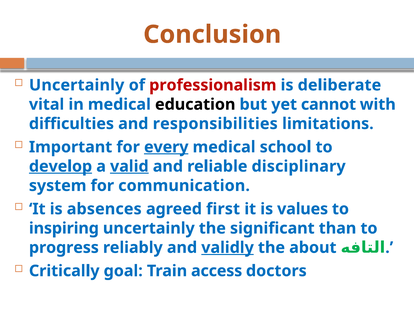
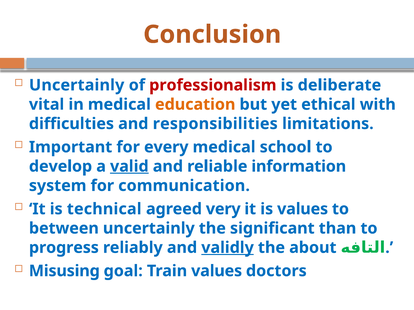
education colour: black -> orange (195, 105)
cannot: cannot -> ethical (328, 105)
every underline: present -> none (166, 147)
develop underline: present -> none (61, 167)
disciplinary: disciplinary -> information (299, 167)
absences: absences -> technical (104, 209)
first: first -> very (223, 209)
inspiring: inspiring -> between (64, 229)
Critically: Critically -> Misusing (64, 271)
Train access: access -> values (217, 271)
